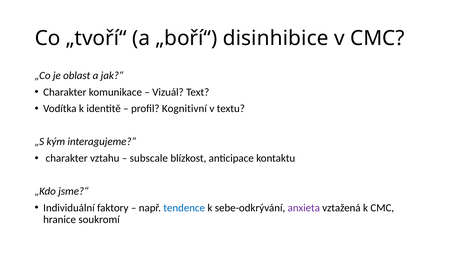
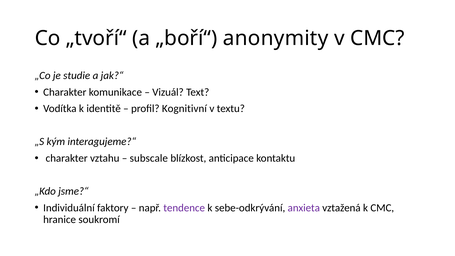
disinhibice: disinhibice -> anonymity (276, 38)
oblast: oblast -> studie (77, 76)
tendence colour: blue -> purple (184, 208)
